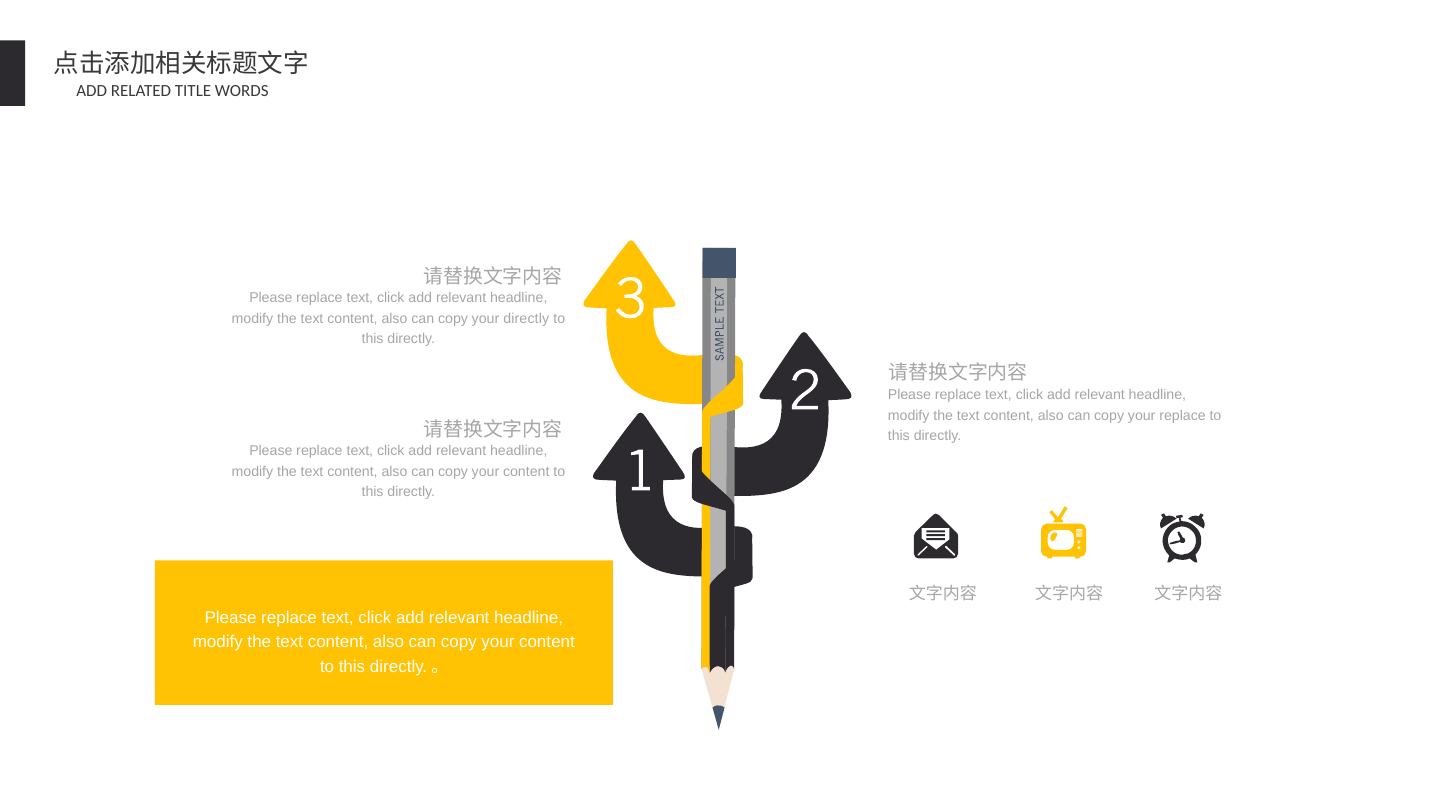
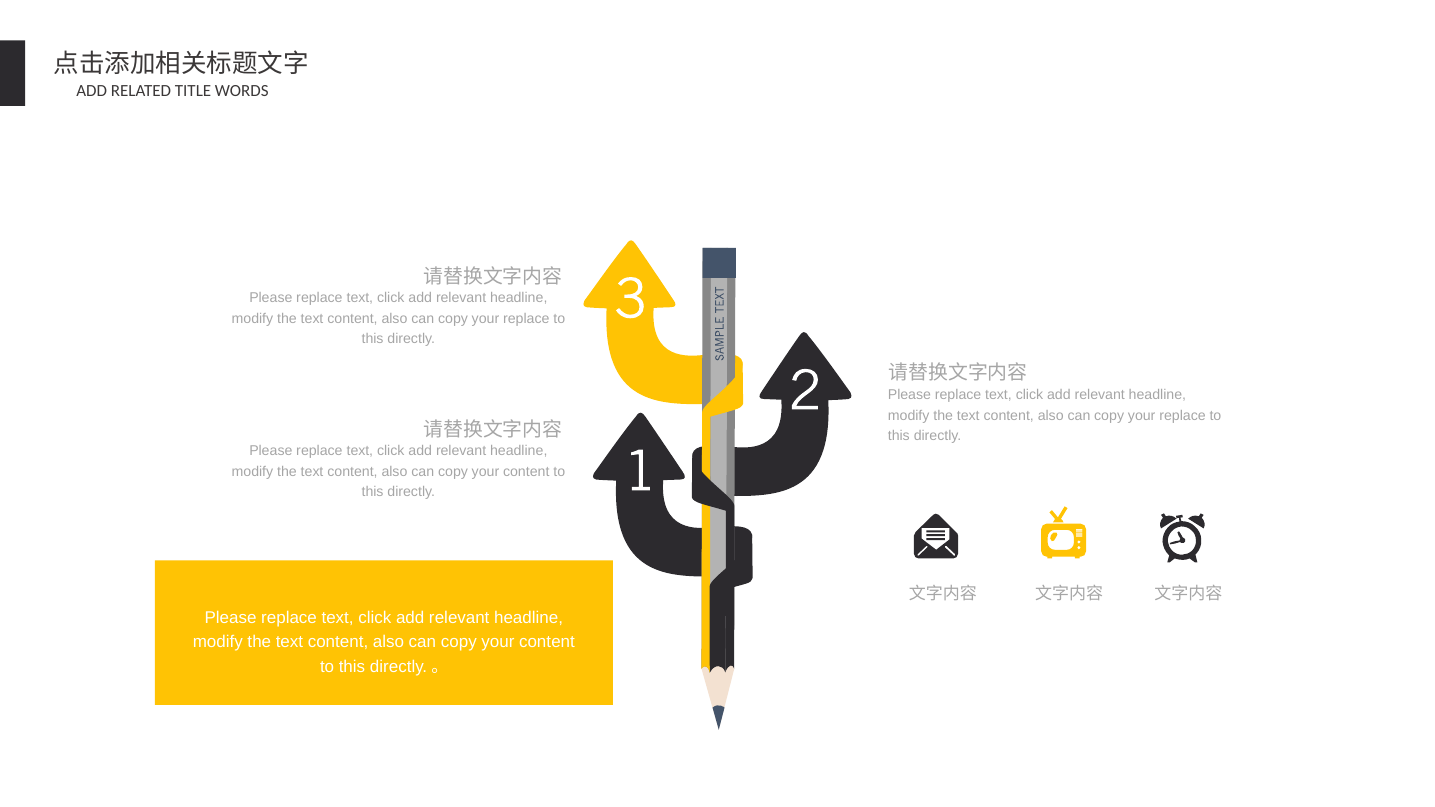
directly: directly -> replace (526, 318)
